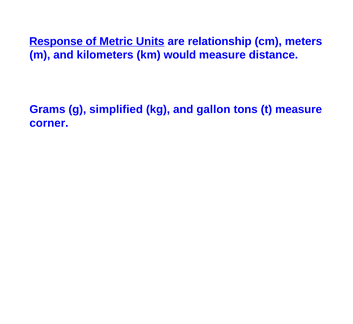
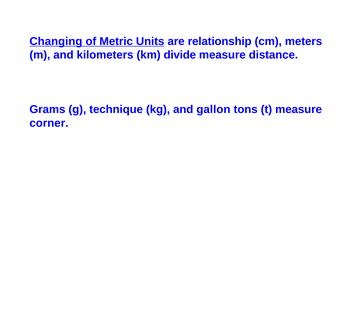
Response: Response -> Changing (56, 41)
would: would -> divide (180, 55)
simplified: simplified -> technique (116, 110)
